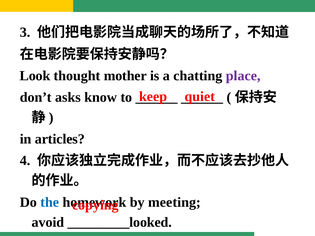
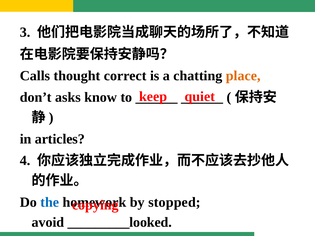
Look: Look -> Calls (35, 76)
mother: mother -> correct (125, 76)
place colour: purple -> orange (243, 76)
meeting: meeting -> stopped (175, 202)
